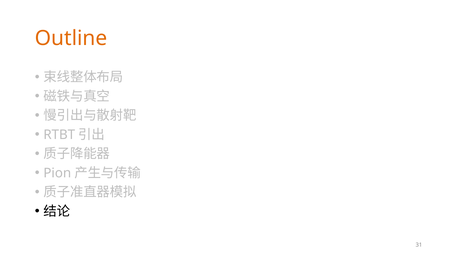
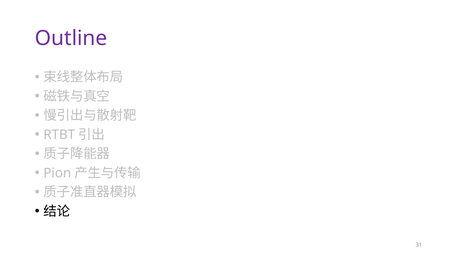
Outline colour: orange -> purple (71, 38)
